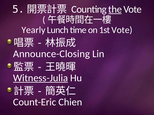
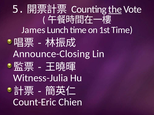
Yearly: Yearly -> James (33, 30)
1st Vote: Vote -> Time (122, 30)
Witness-Julia underline: present -> none (41, 78)
